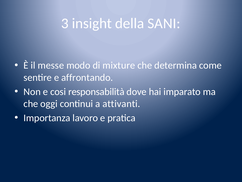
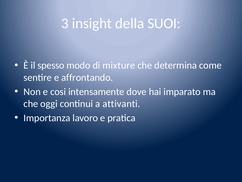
SANI: SANI -> SUOI (164, 23)
messe: messe -> spesso (51, 65)
responsabilità: responsabilità -> intensamente (96, 91)
